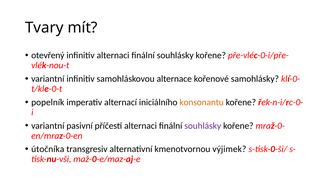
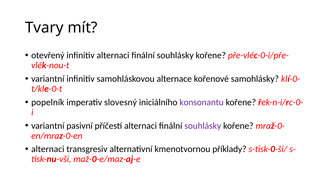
alternací: alternací -> slovesný (121, 102)
konsonantu colour: orange -> purple (202, 102)
útočníka: útočníka -> alternaci (48, 149)
výjimek: výjimek -> příklady (229, 149)
